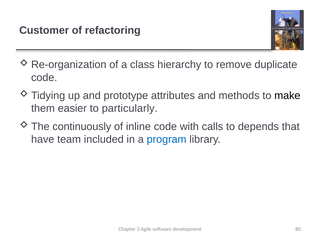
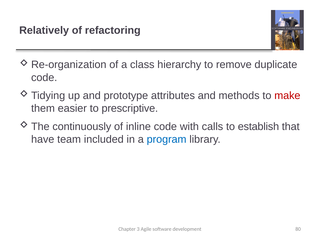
Customer: Customer -> Relatively (44, 30)
make colour: black -> red (287, 96)
particularly: particularly -> prescriptive (130, 108)
depends: depends -> establish (258, 127)
